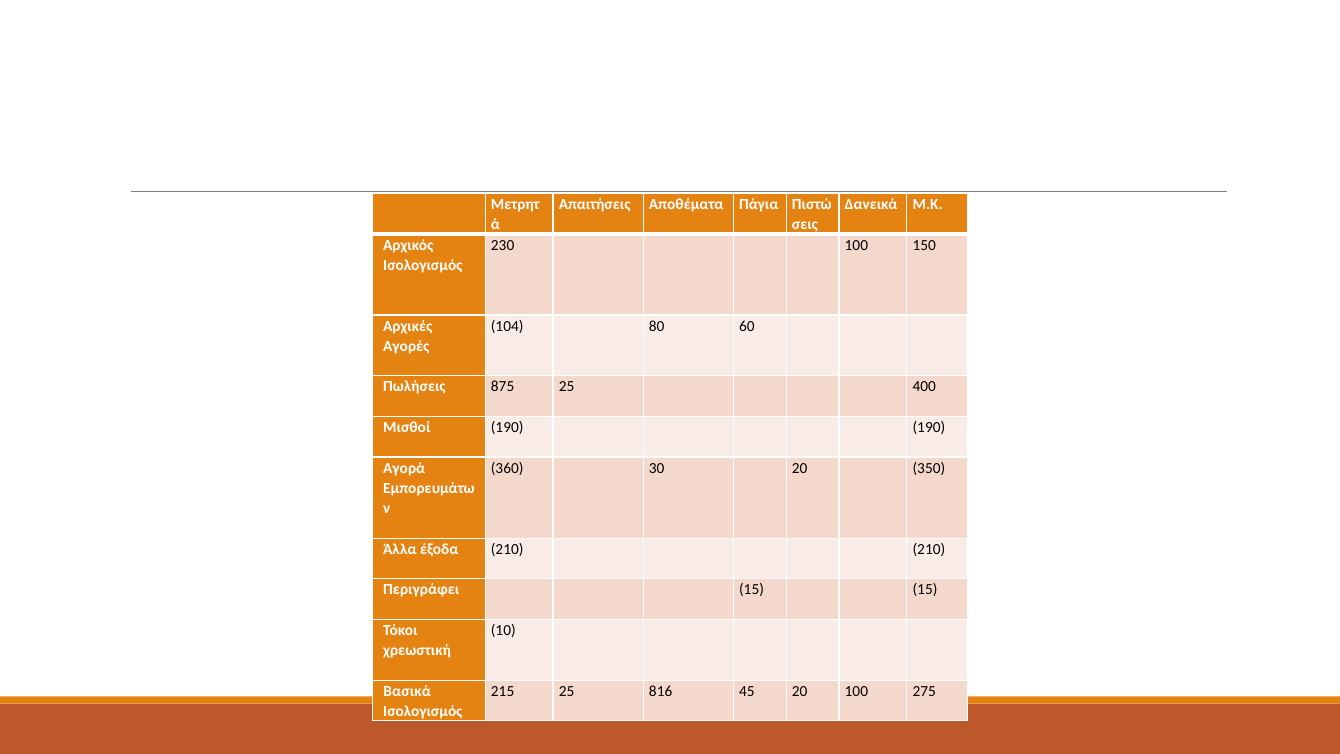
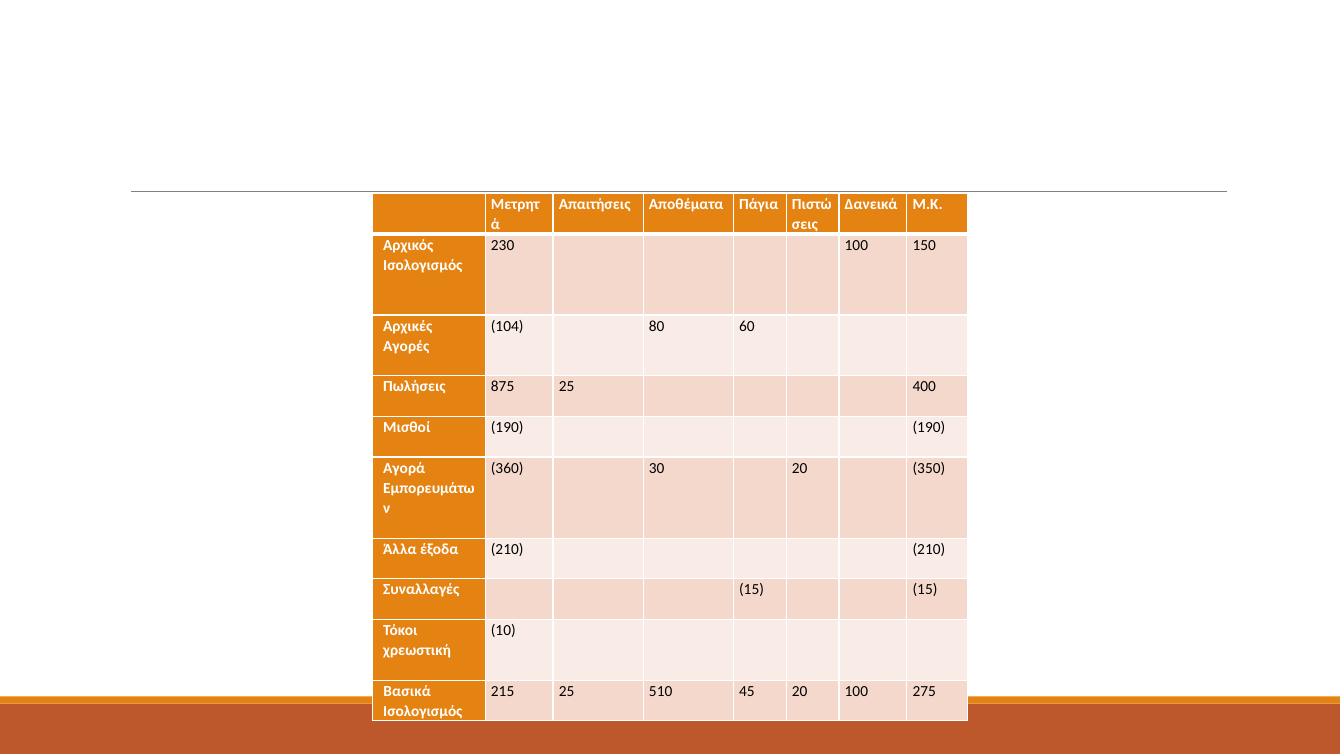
Περιγράφει: Περιγράφει -> Συναλλαγές (421, 590)
816: 816 -> 510 (661, 691)
